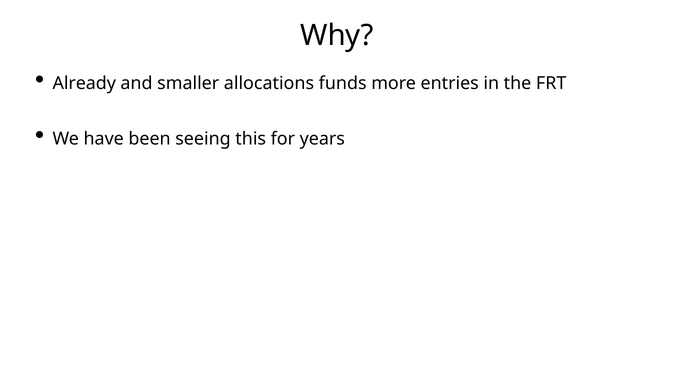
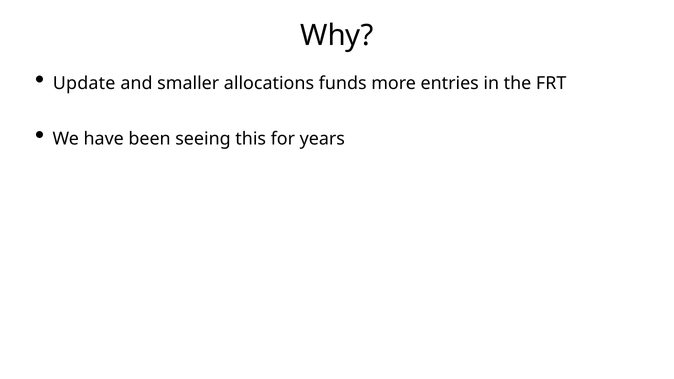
Already: Already -> Update (84, 83)
